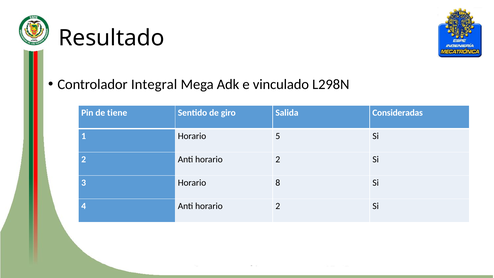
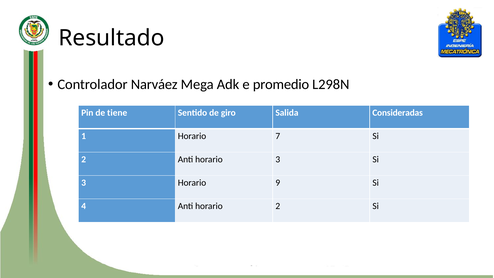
Integral: Integral -> Narváez (154, 84)
vinculado: vinculado -> promedio (281, 84)
5: 5 -> 7 (278, 136)
2 Anti horario 2: 2 -> 3 (278, 159)
8: 8 -> 9 (278, 183)
